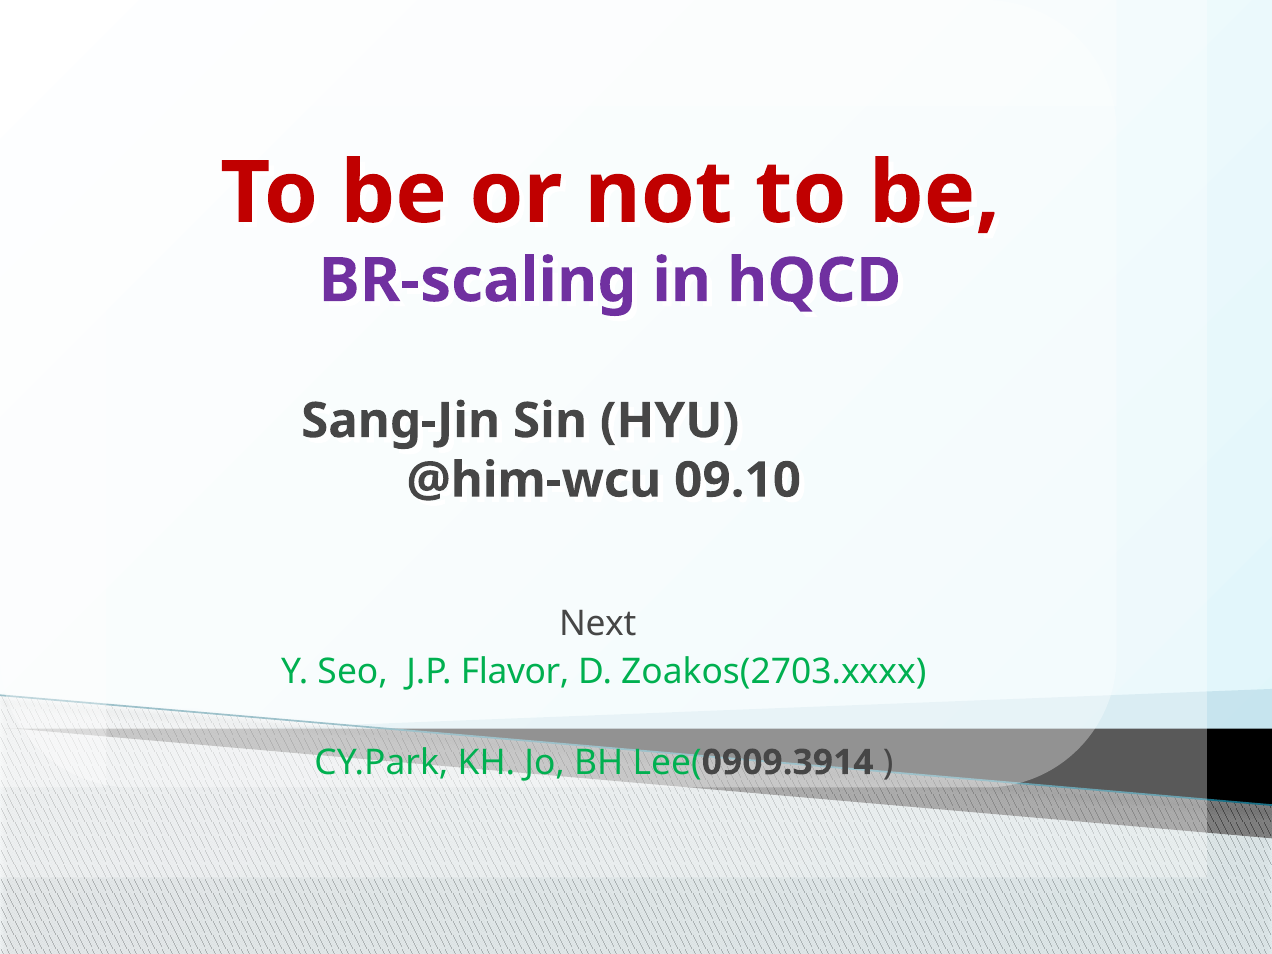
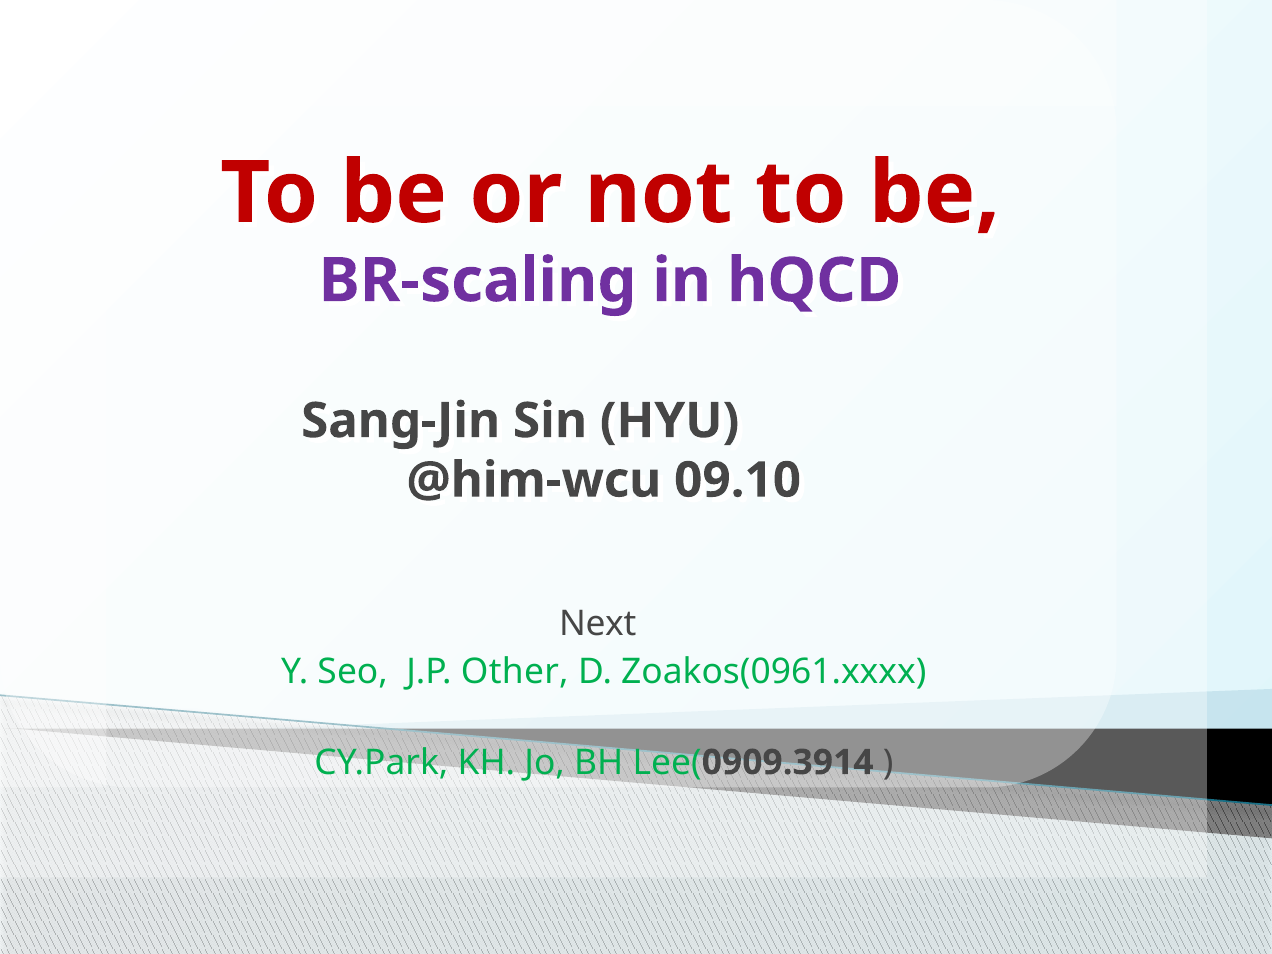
Flavor: Flavor -> Other (515, 672)
Zoakos(2703.xxxx: Zoakos(2703.xxxx -> Zoakos(0961.xxxx (774, 672)
